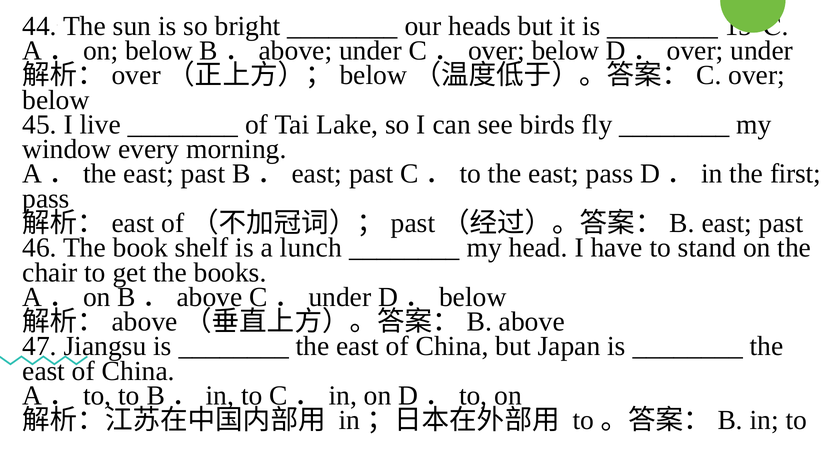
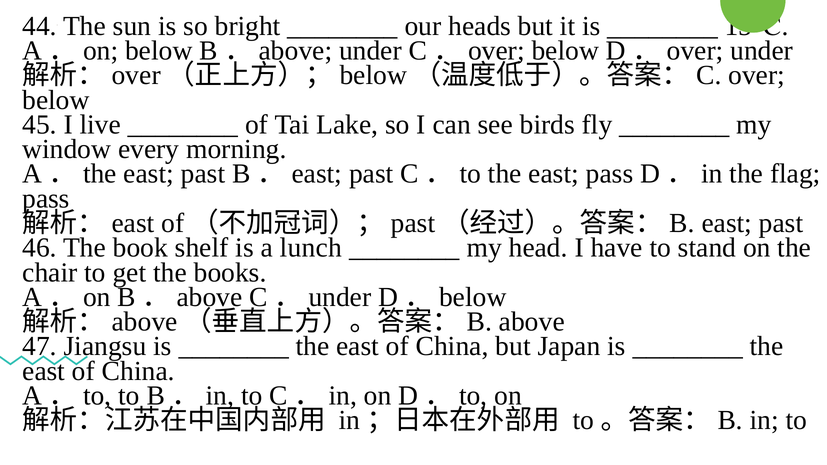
first: first -> flag (795, 174)
